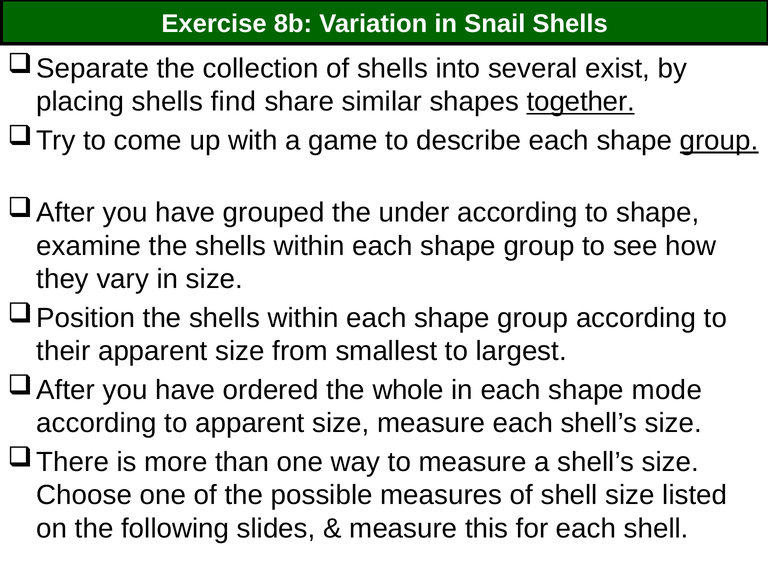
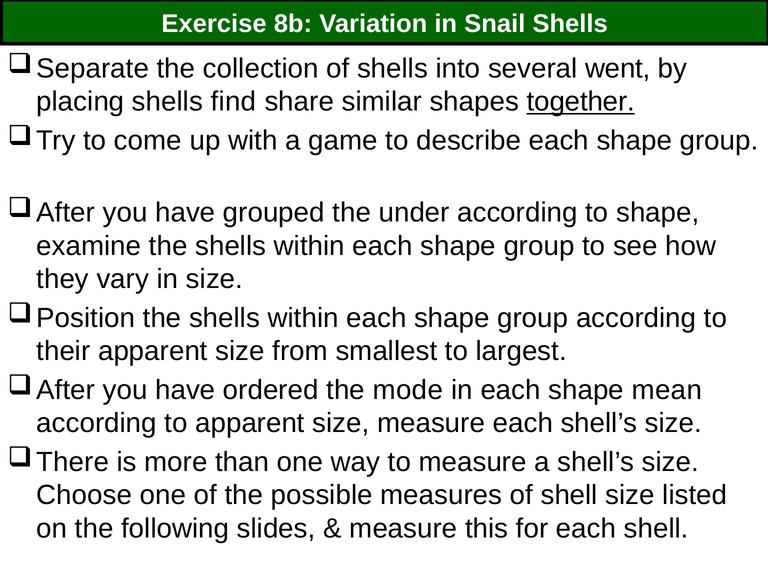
exist: exist -> went (618, 69)
group underline: present -> none (719, 141)
whole: whole -> mode (408, 390)
mode: mode -> mean (667, 390)
